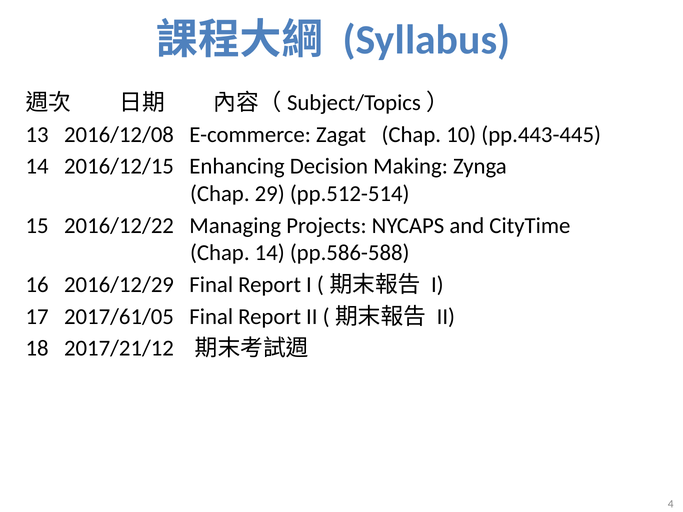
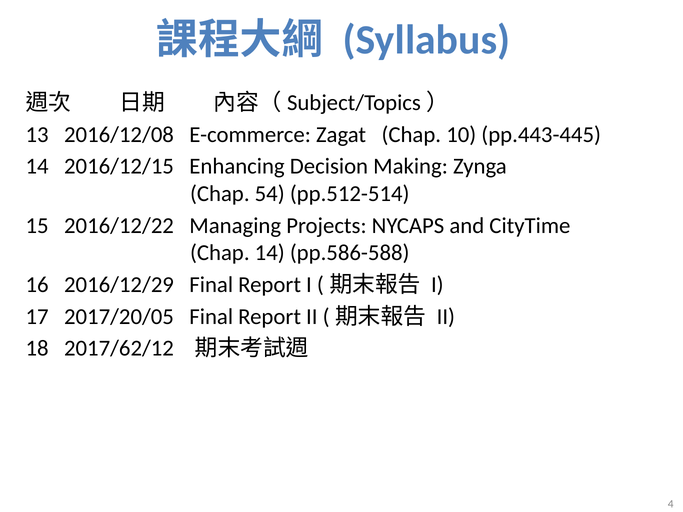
29: 29 -> 54 (270, 194)
2017/61/05: 2017/61/05 -> 2017/20/05 (119, 317)
2017/21/12: 2017/21/12 -> 2017/62/12 (119, 349)
